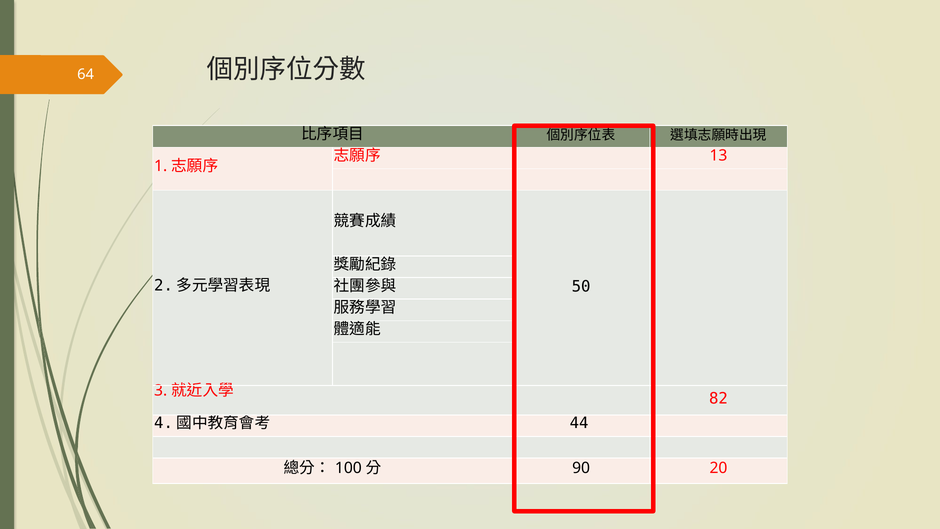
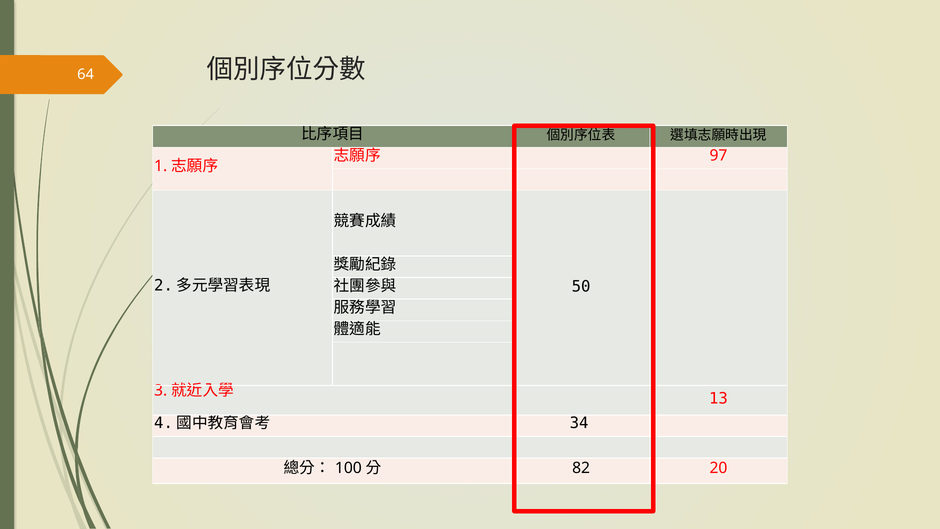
13: 13 -> 97 (718, 155)
82: 82 -> 13 (718, 398)
44: 44 -> 34 (579, 423)
90: 90 -> 82 (581, 468)
